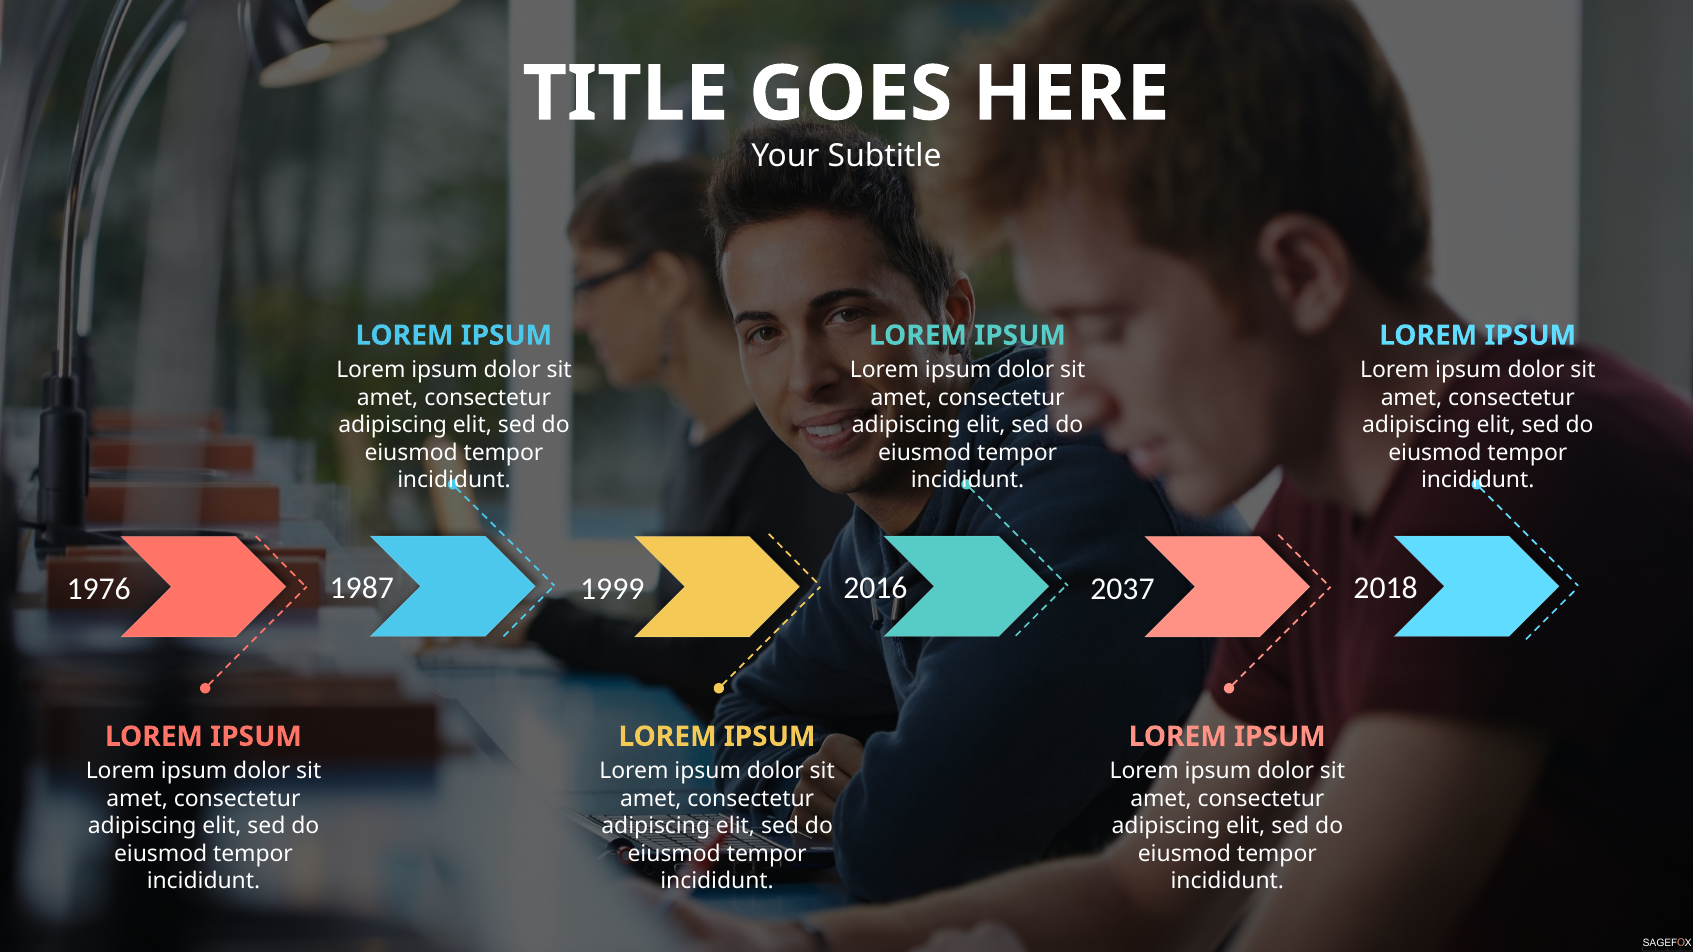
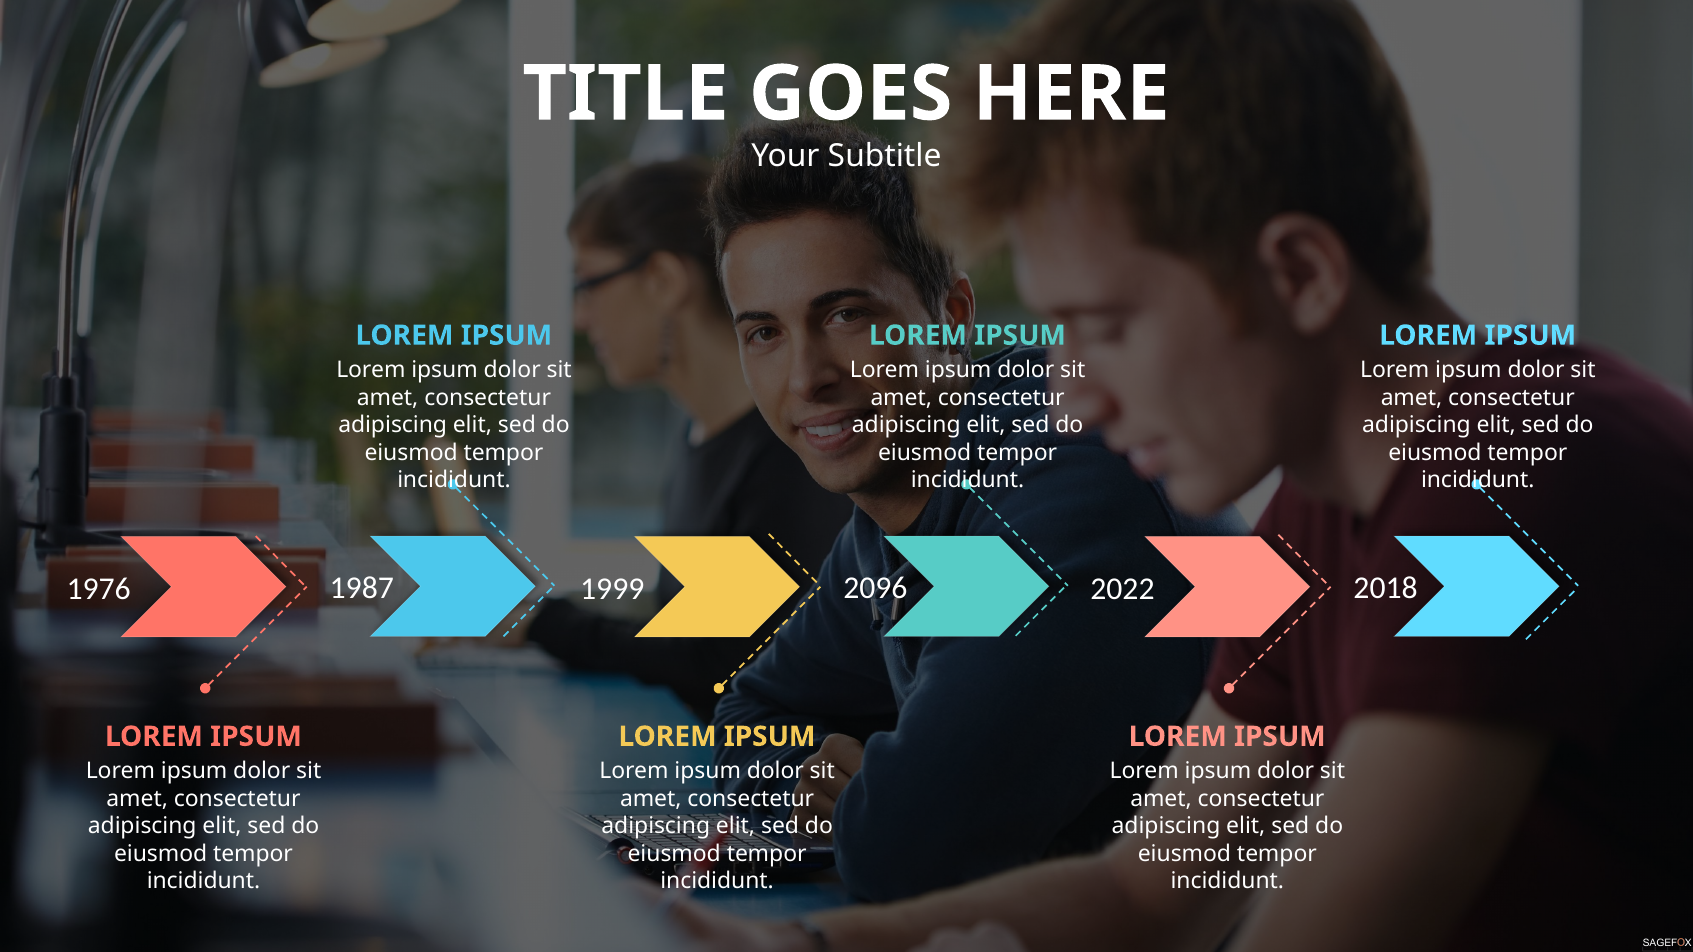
2016: 2016 -> 2096 (875, 588)
2037: 2037 -> 2022 (1122, 589)
